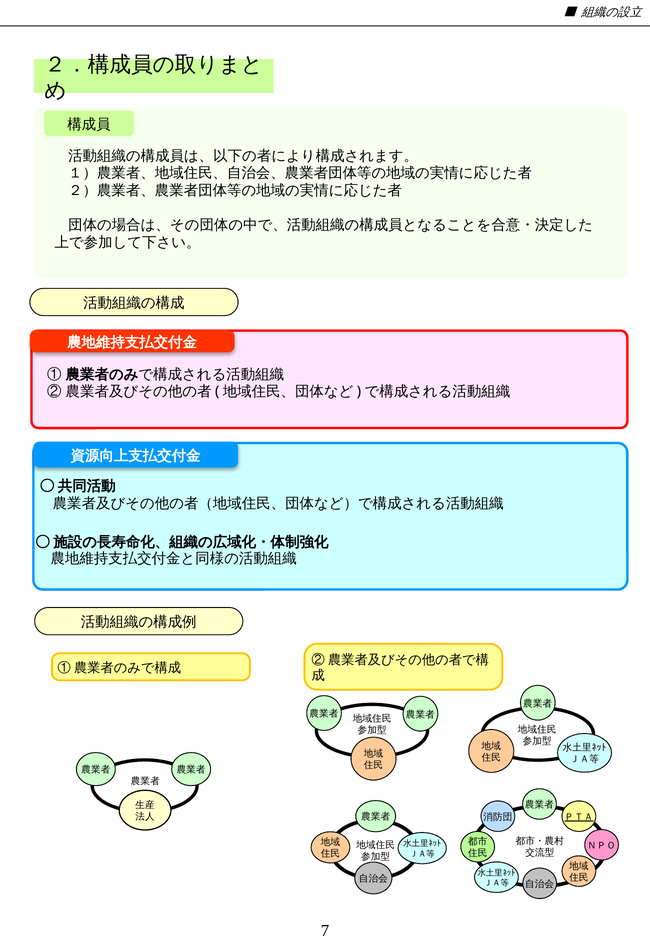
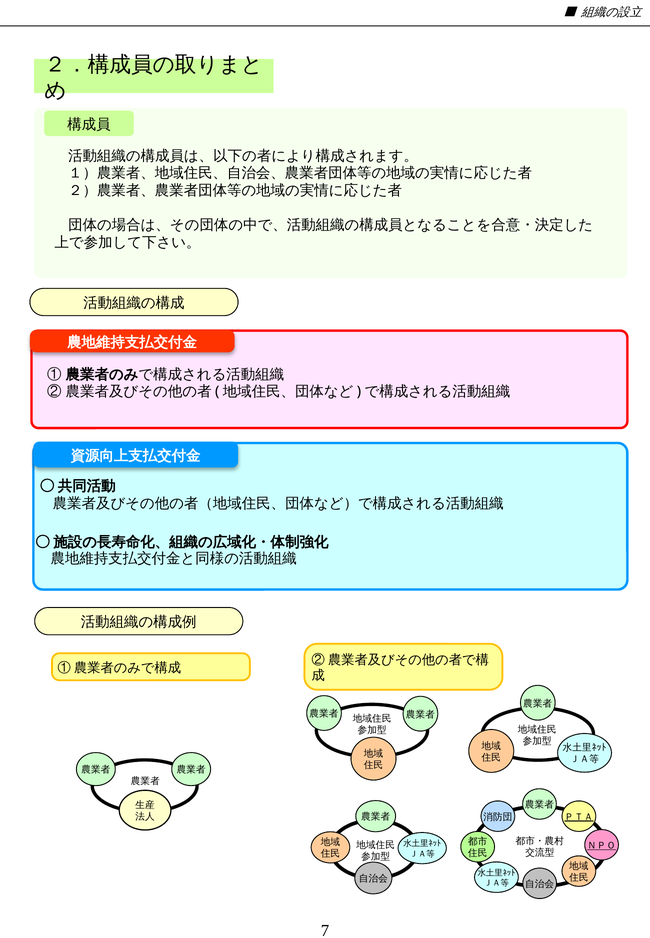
ＮＰＯ underline: none -> present (602, 846)
